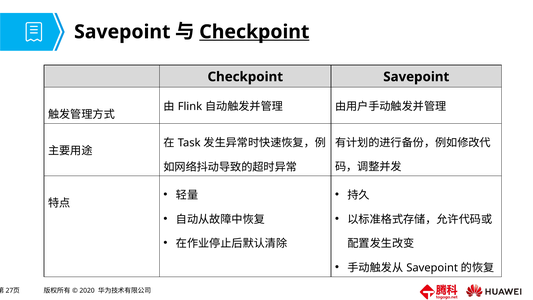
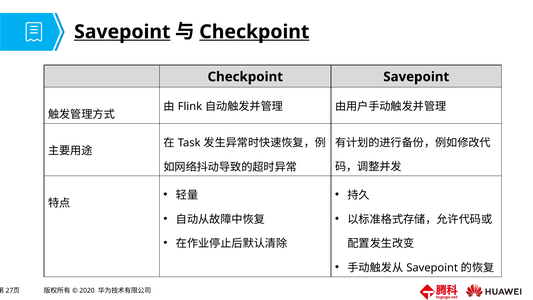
Savepoint underline: none -> present (122, 32)
